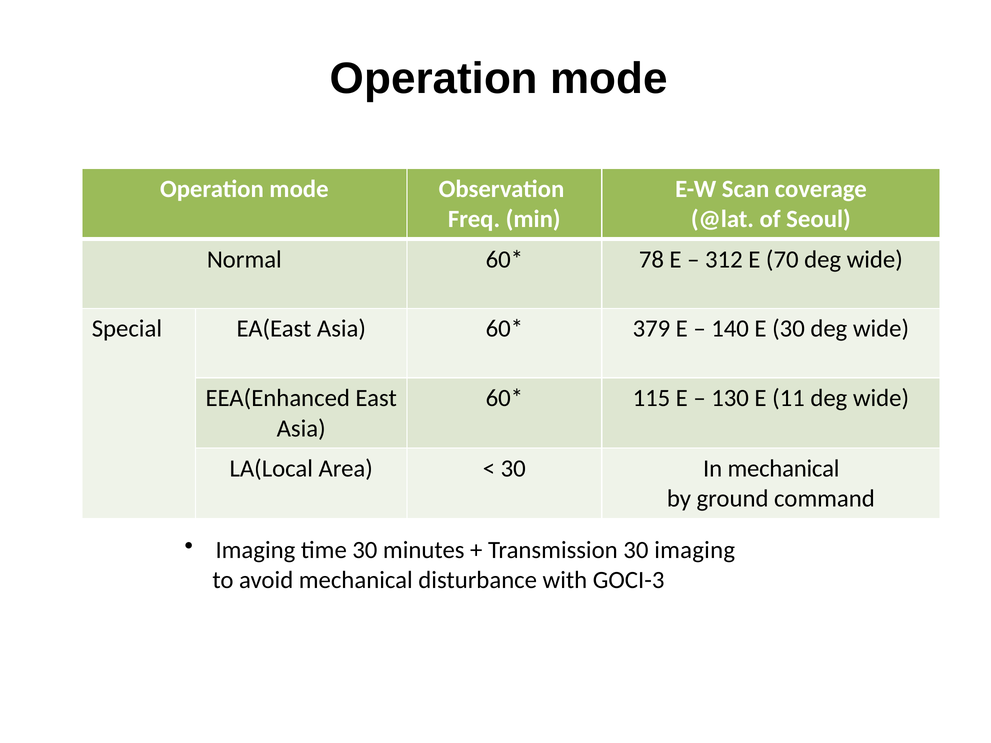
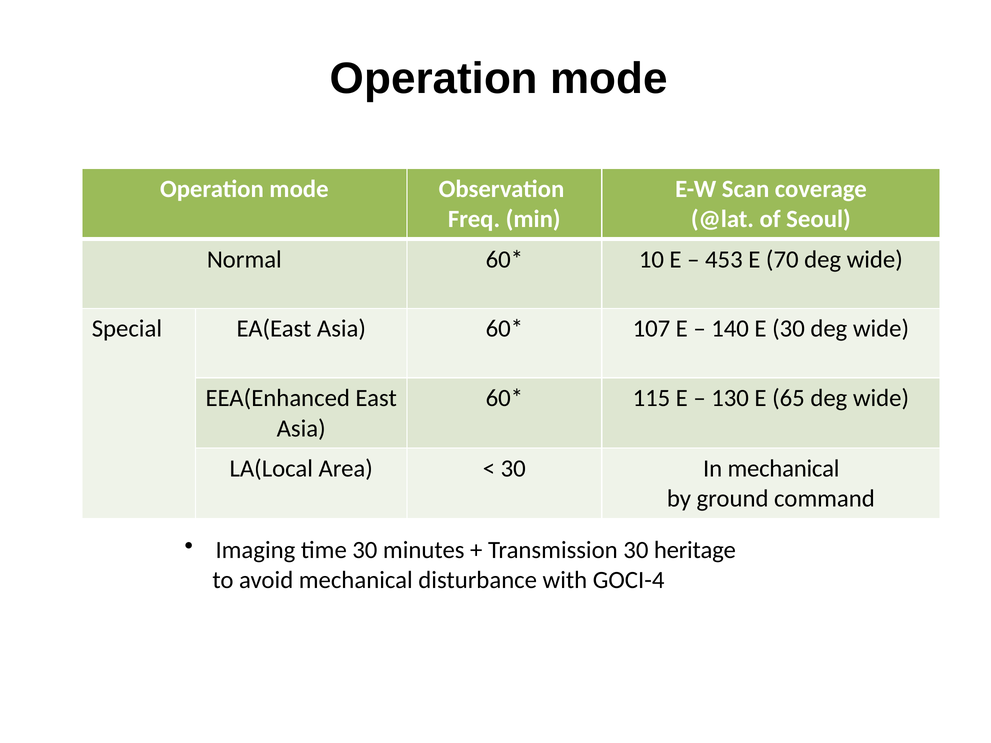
78: 78 -> 10 (651, 260)
312: 312 -> 453 (724, 260)
379: 379 -> 107 (651, 329)
11: 11 -> 65 (788, 398)
30 imaging: imaging -> heritage (695, 550)
GOCI-3: GOCI-3 -> GOCI-4 (629, 580)
